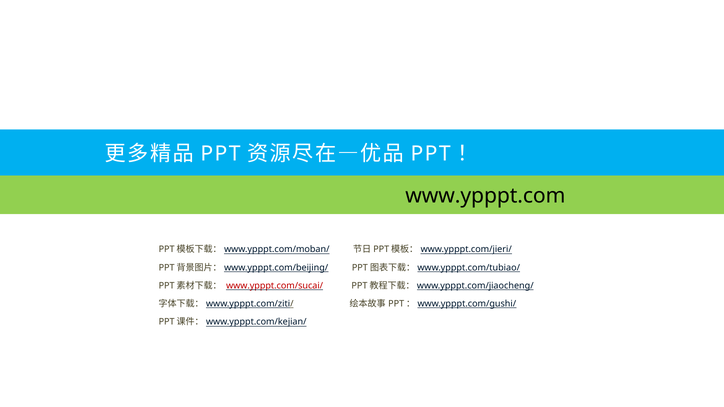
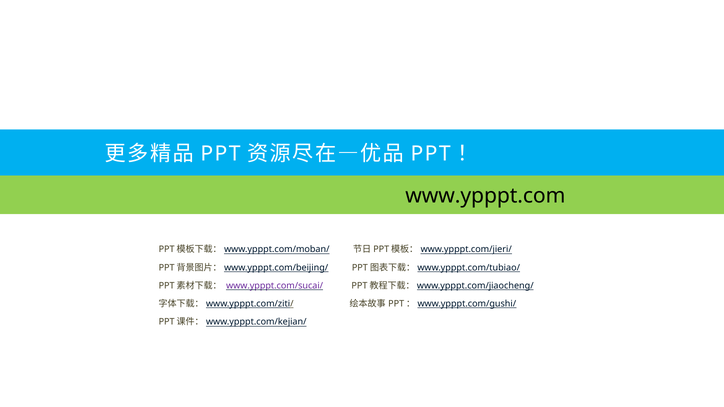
www.ypppt.com/sucai/ colour: red -> purple (275, 286)
